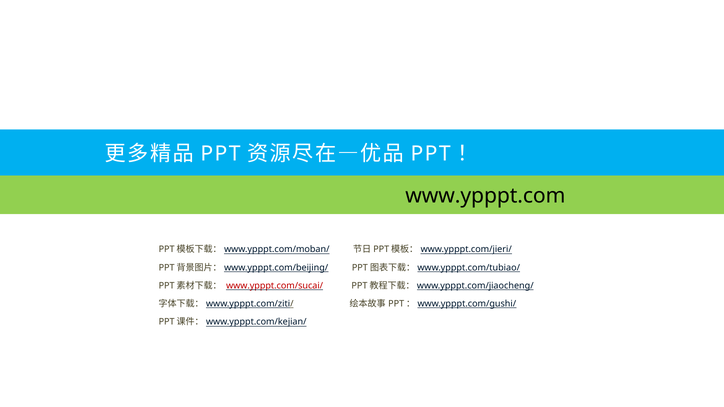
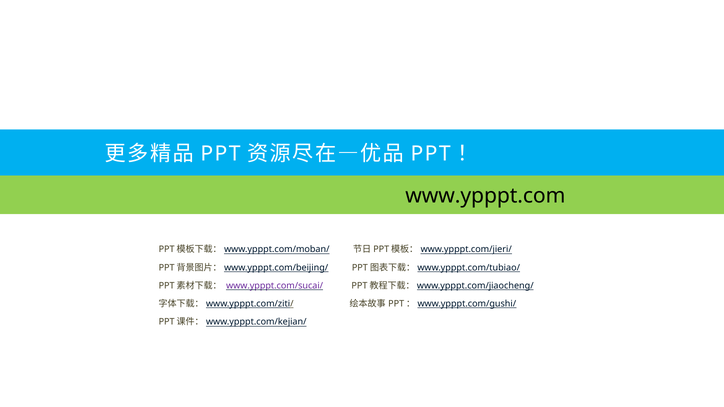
www.ypppt.com/sucai/ colour: red -> purple (275, 286)
